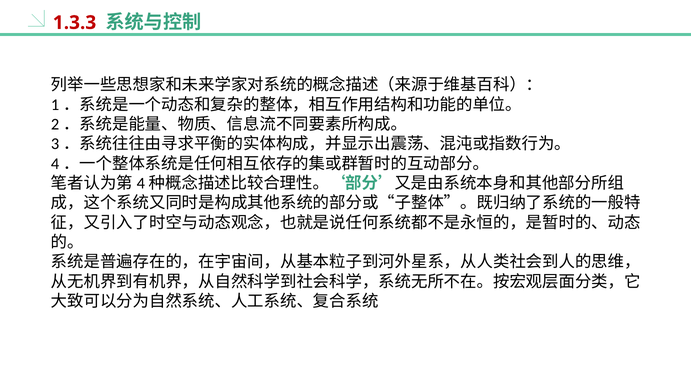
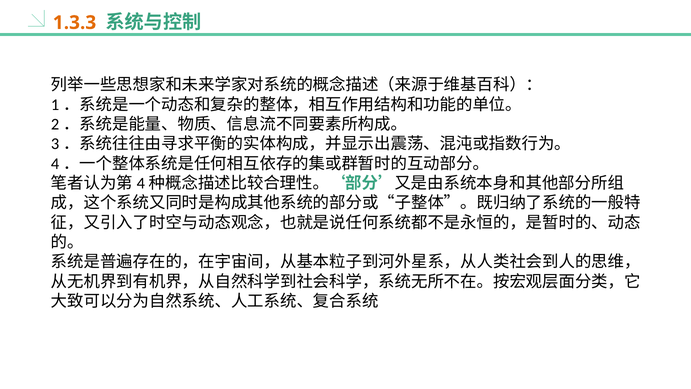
1.3.3 colour: red -> orange (75, 23)
